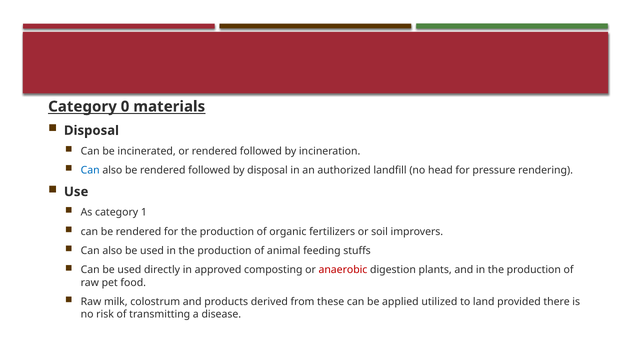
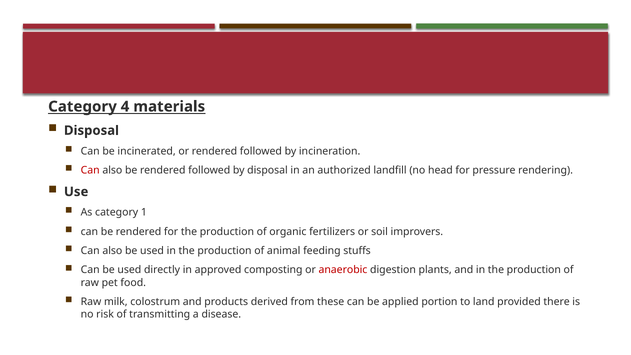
0: 0 -> 4 (125, 107)
Can colour: blue -> red (90, 170)
utilized: utilized -> portion (439, 302)
